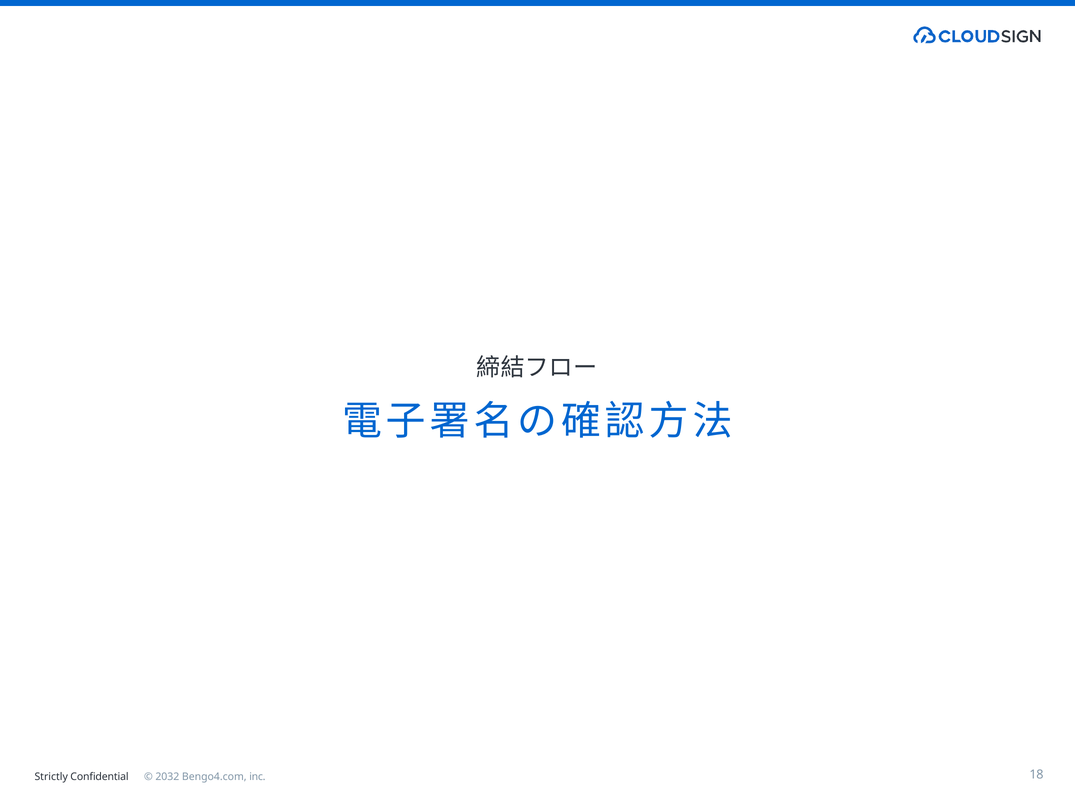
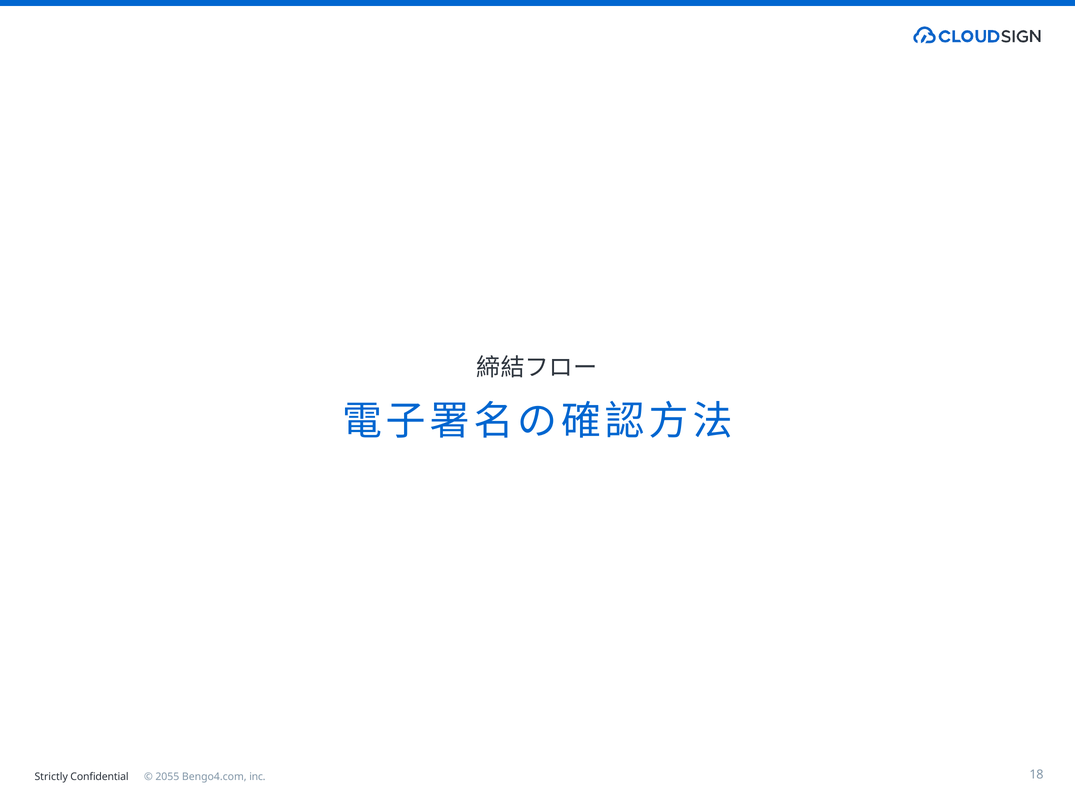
2032: 2032 -> 2055 (167, 777)
